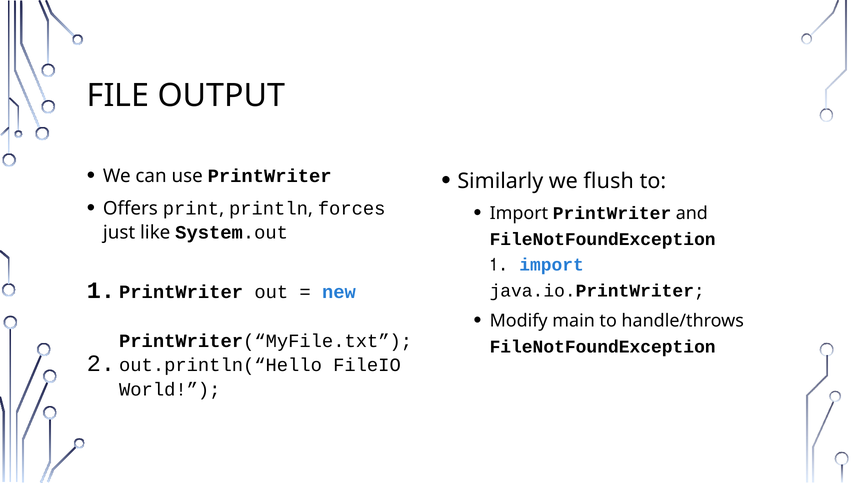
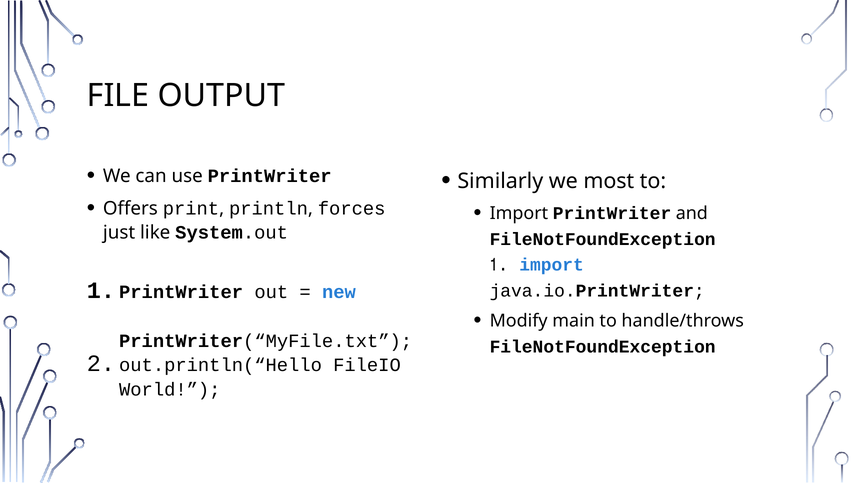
flush: flush -> most (609, 181)
